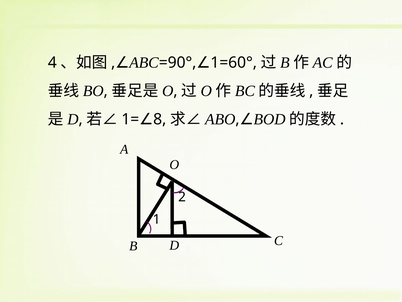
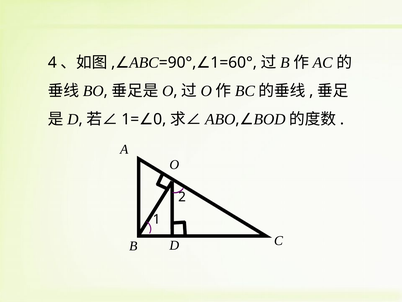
8: 8 -> 0 (160, 119)
